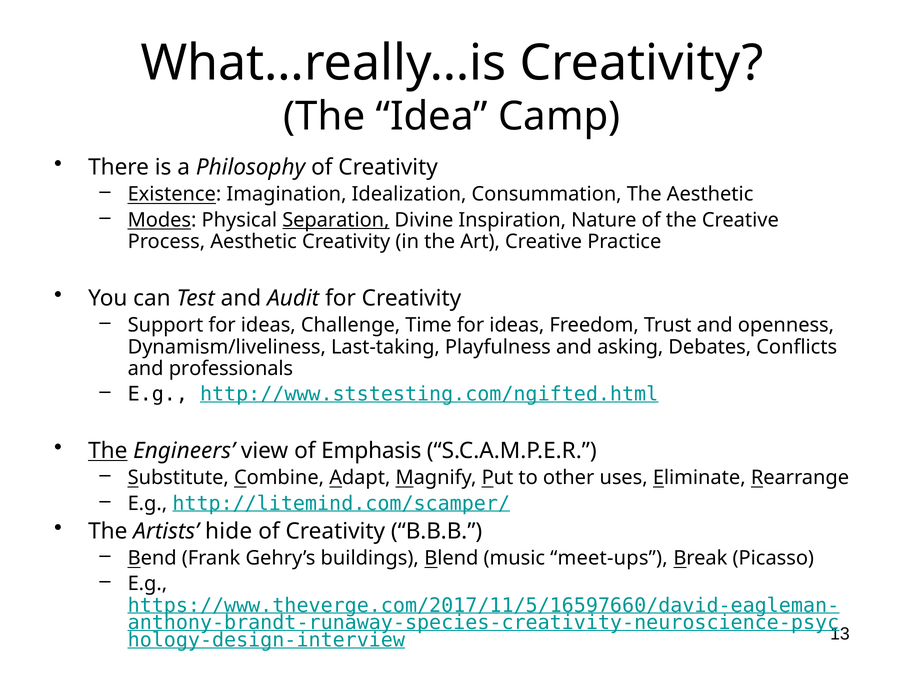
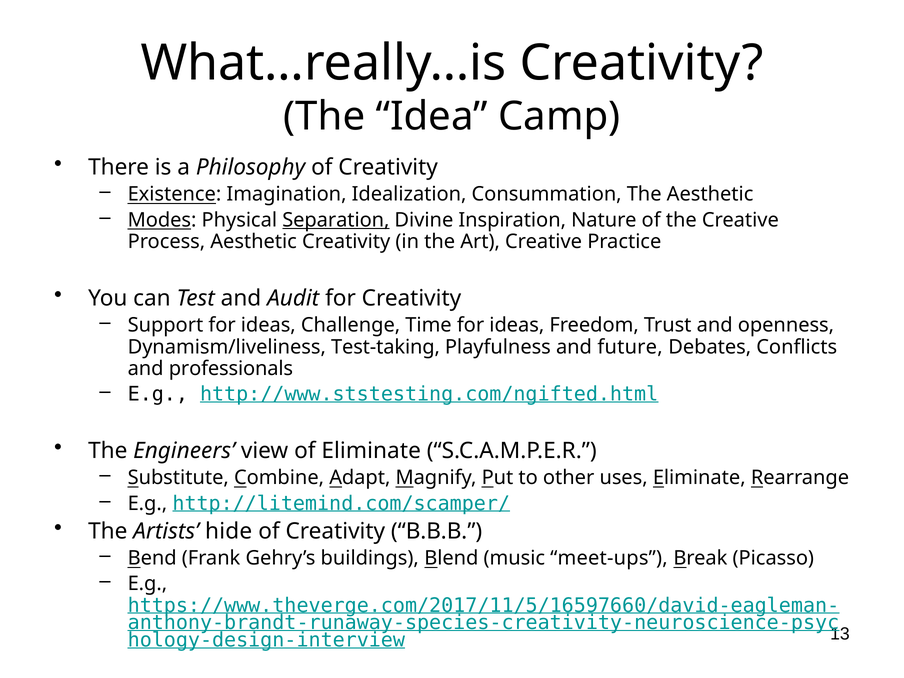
Last-taking: Last-taking -> Test-taking (385, 347)
asking: asking -> future (630, 347)
The underline: present -> none (108, 451)
of Emphasis: Emphasis -> Eliminate (371, 451)
